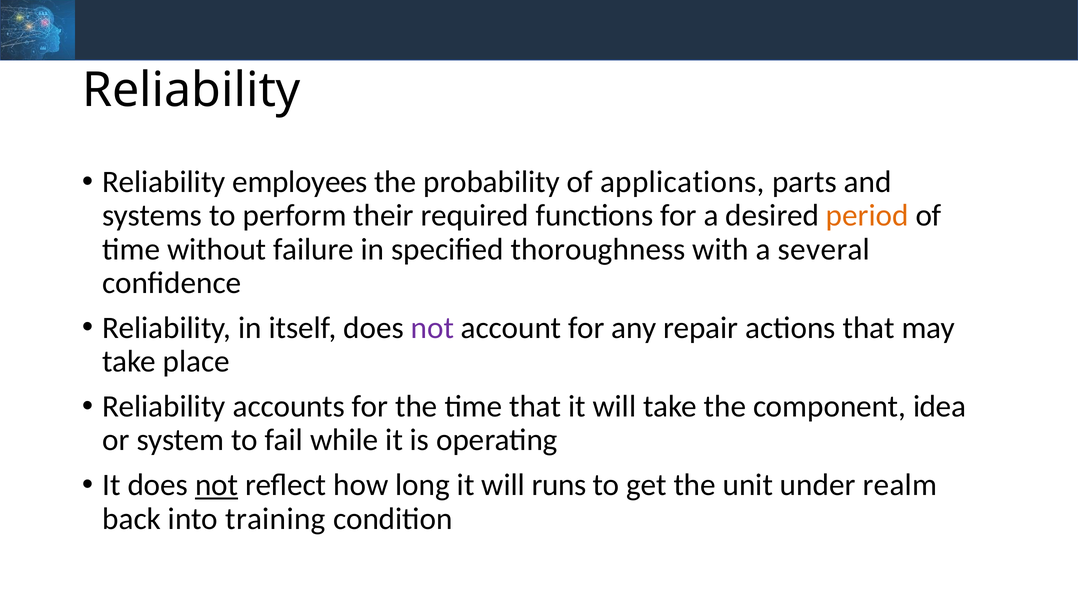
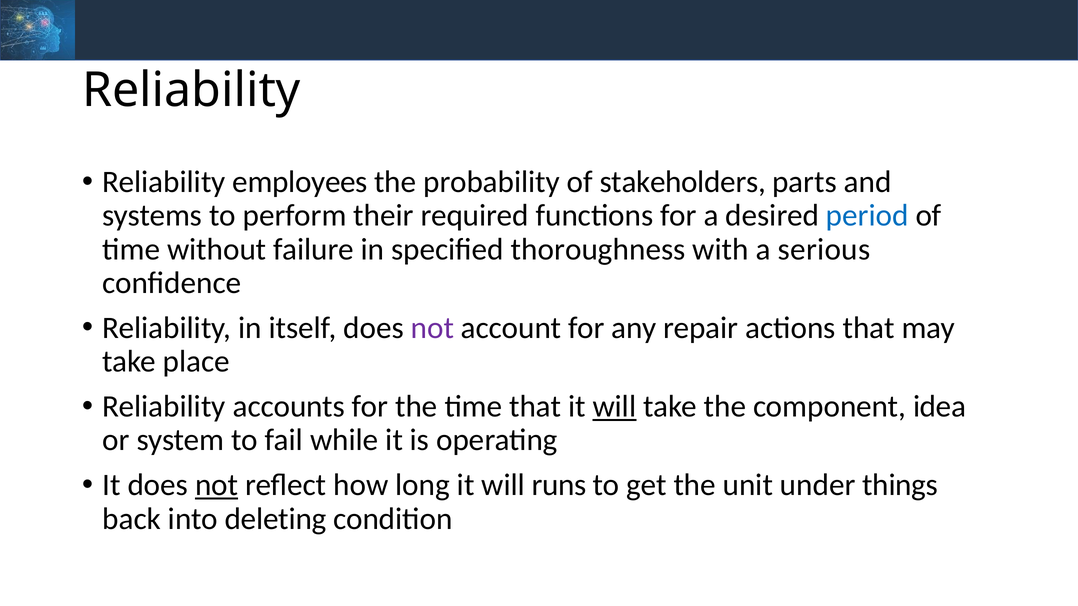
applications: applications -> stakeholders (683, 182)
period colour: orange -> blue (867, 216)
several: several -> serious (824, 249)
will underline: none -> present (614, 407)
realm: realm -> things (900, 485)
training: training -> deleting (276, 519)
